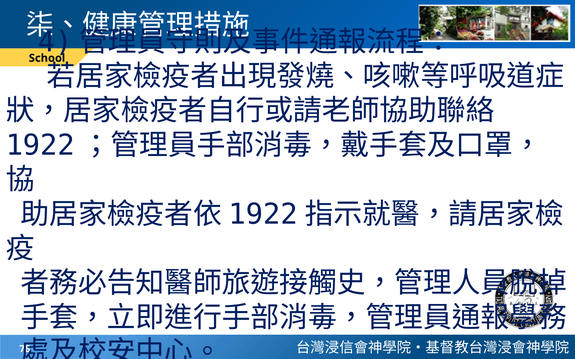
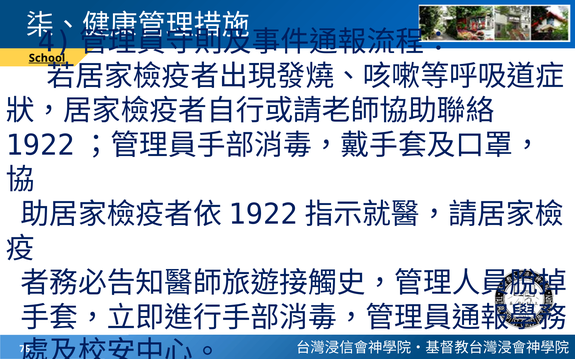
School underline: none -> present (47, 58)
